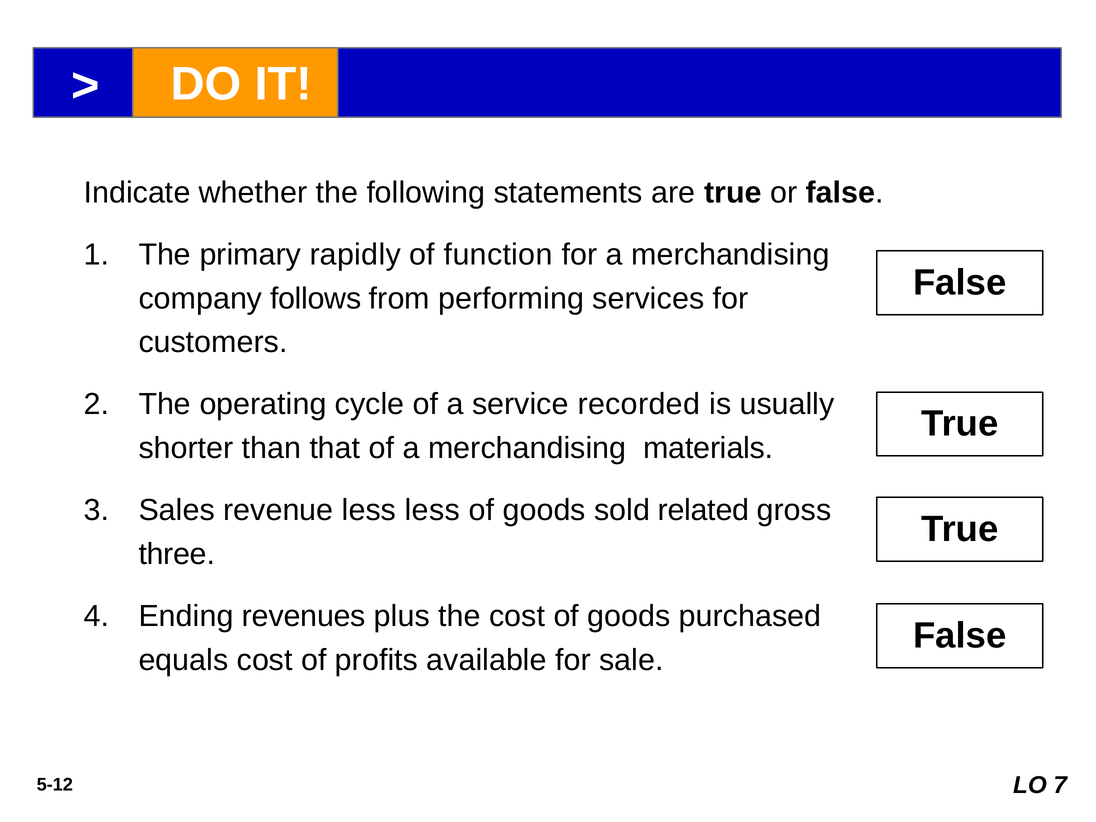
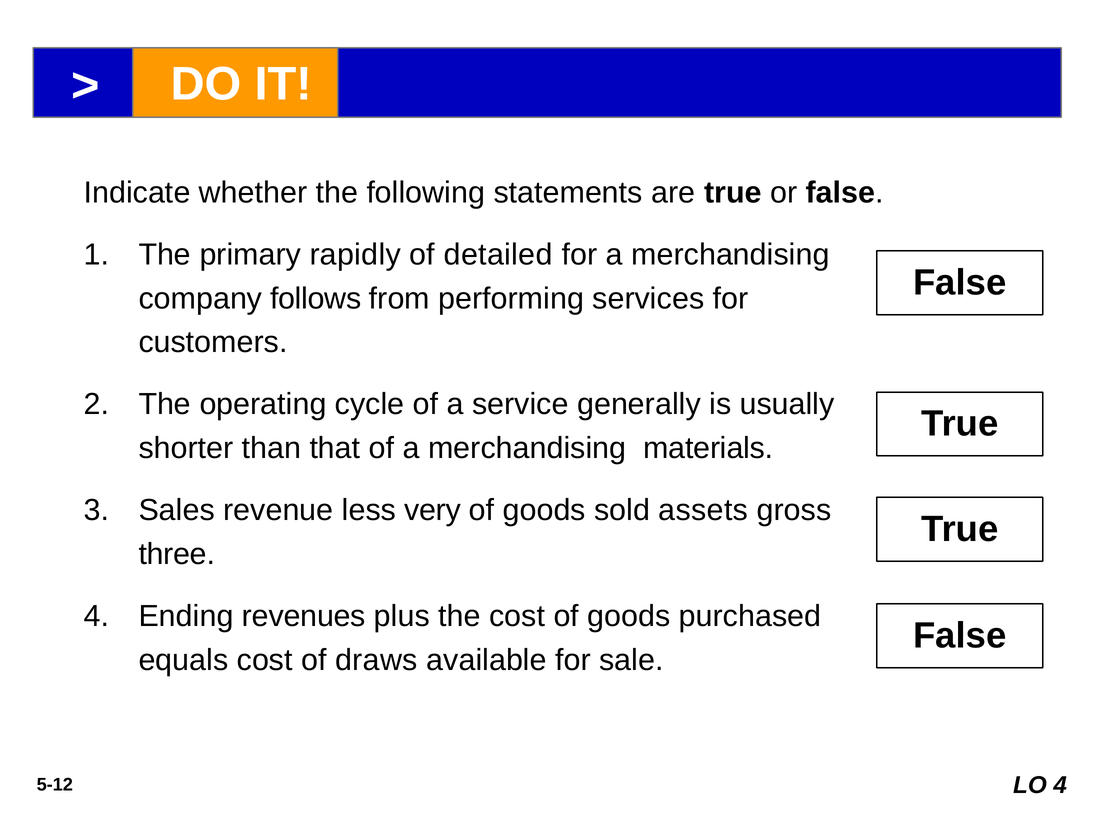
function: function -> detailed (498, 255)
recorded: recorded -> generally (639, 404)
less less: less -> very (433, 510)
related: related -> assets (703, 510)
profits: profits -> draws (376, 660)
LO 7: 7 -> 4 (1060, 785)
